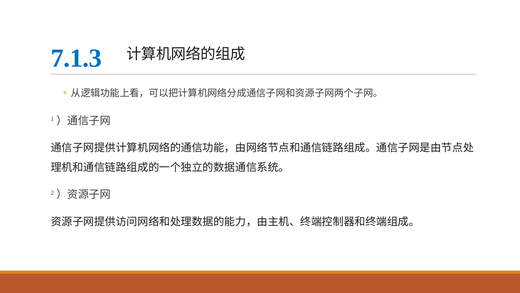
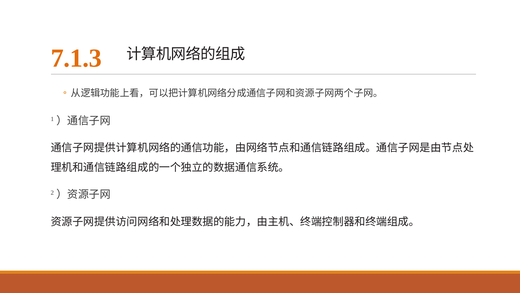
7.1.3 colour: blue -> orange (76, 58)
